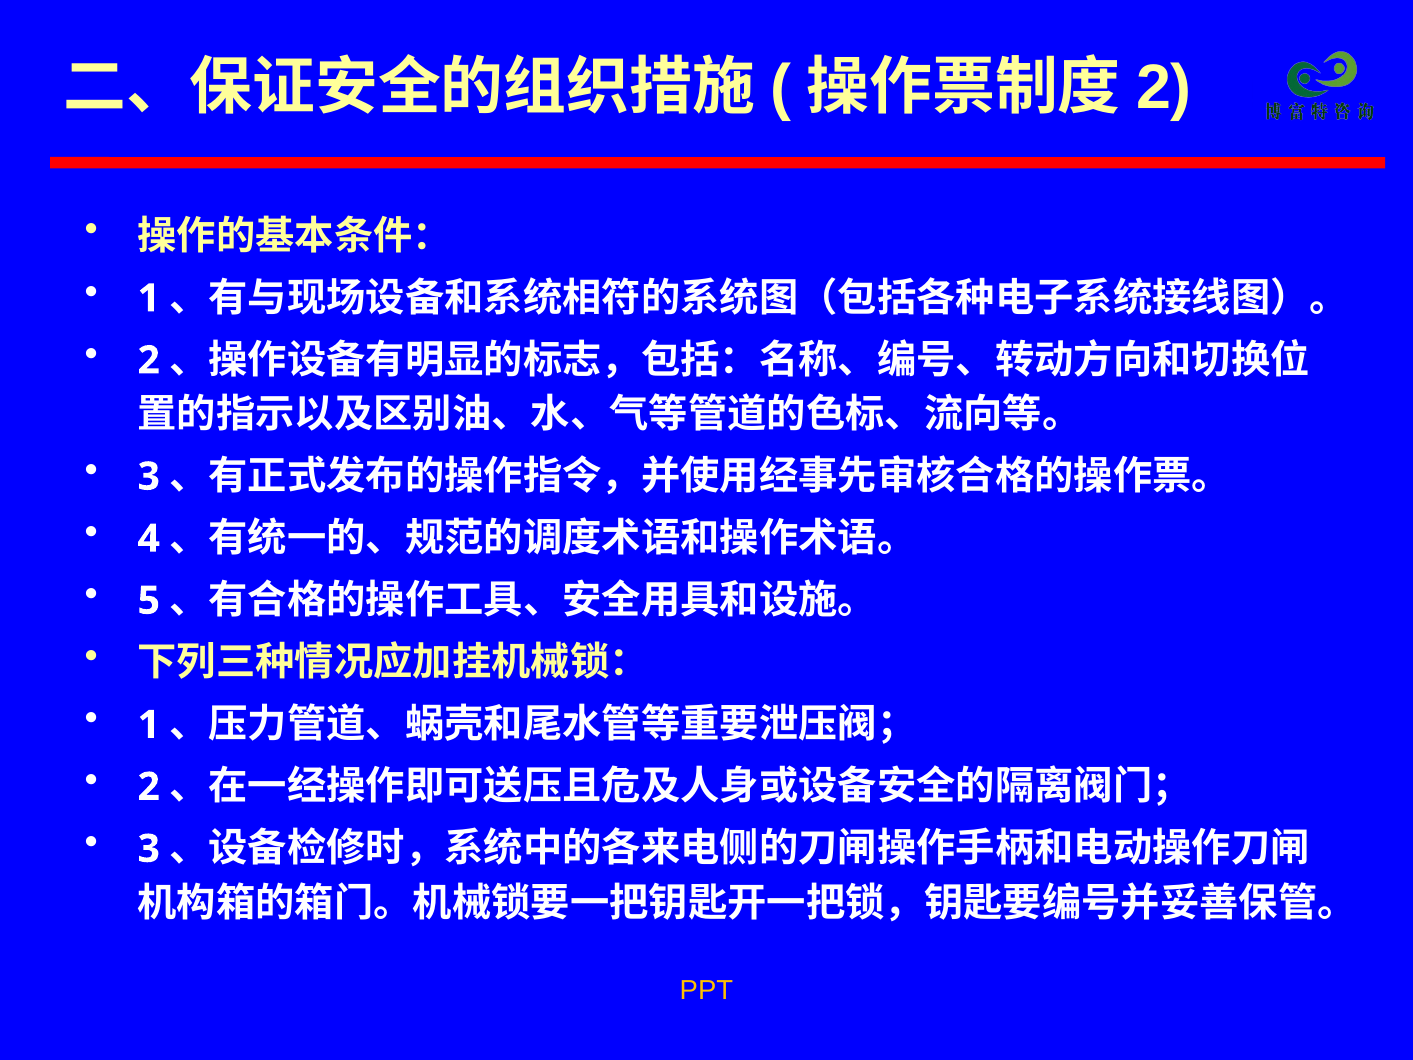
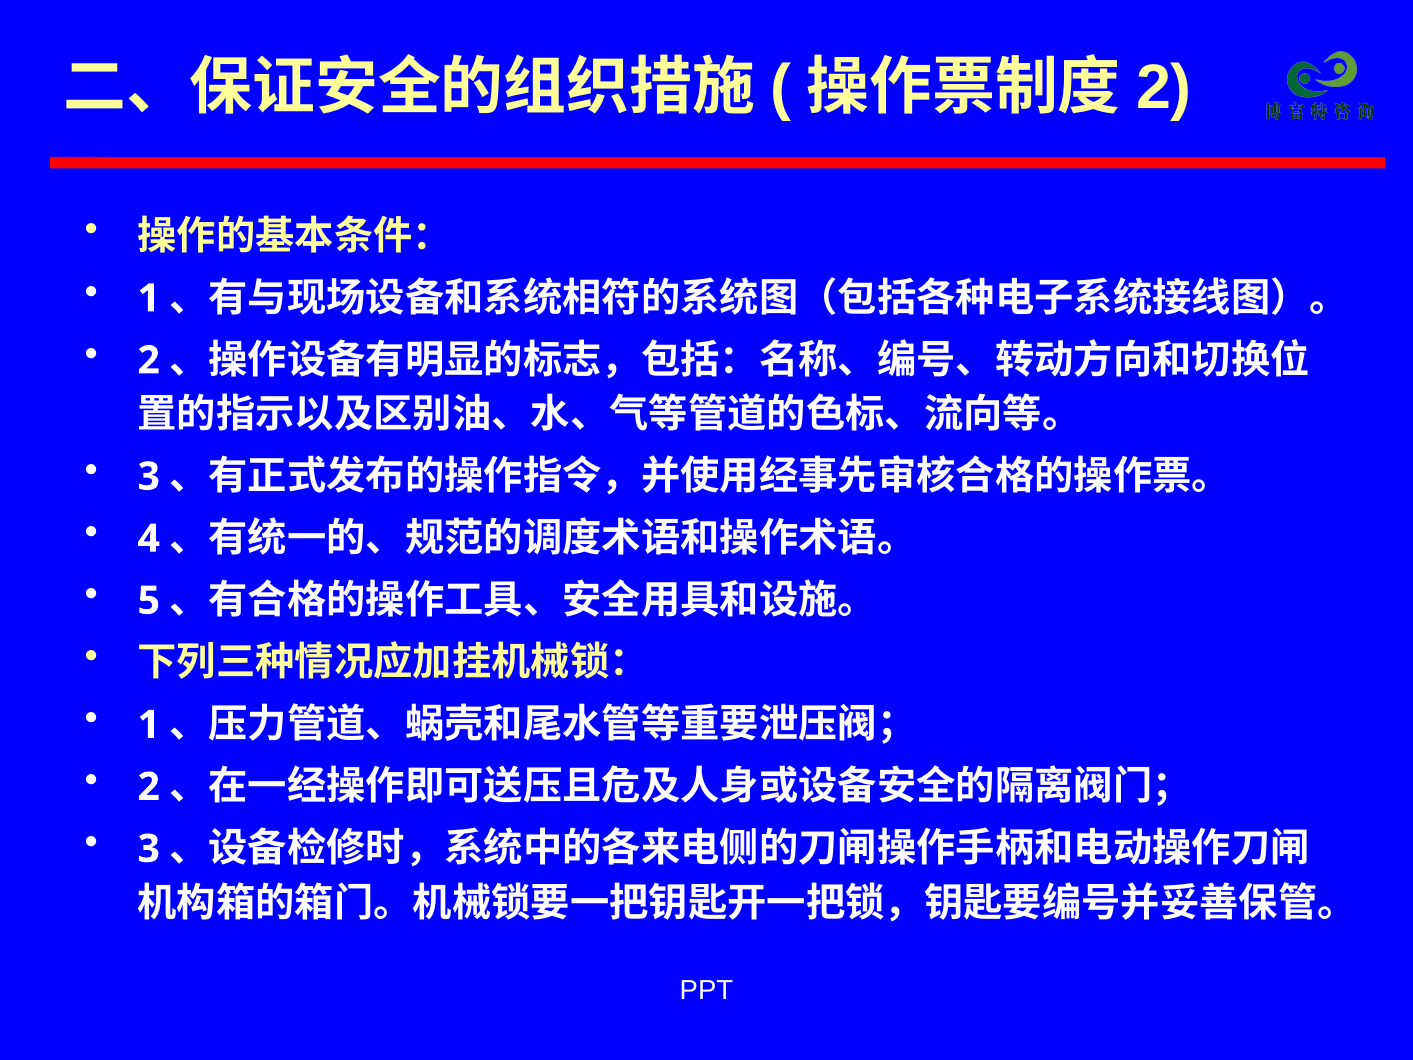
PPT colour: yellow -> white (706, 990)
